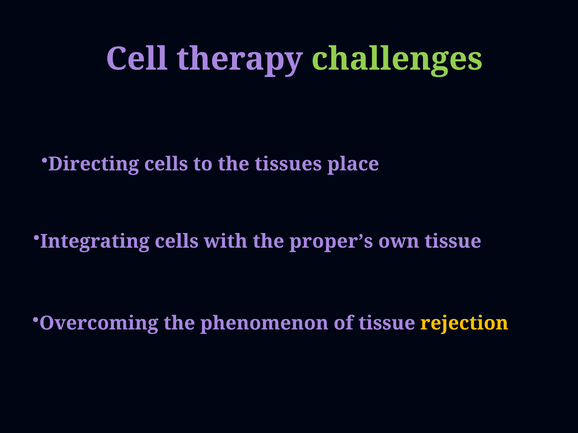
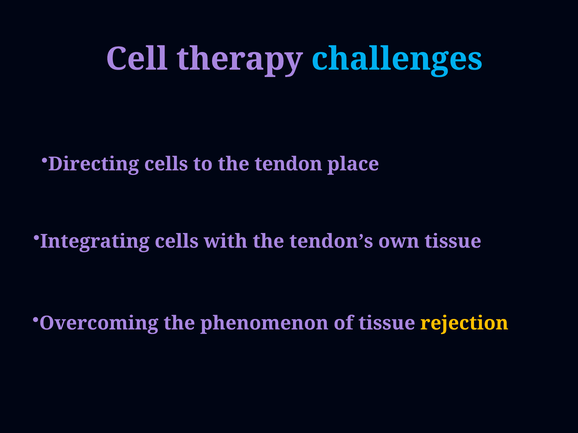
challenges colour: light green -> light blue (397, 59)
tissues: tissues -> tendon (288, 164)
proper’s: proper’s -> tendon’s (331, 242)
